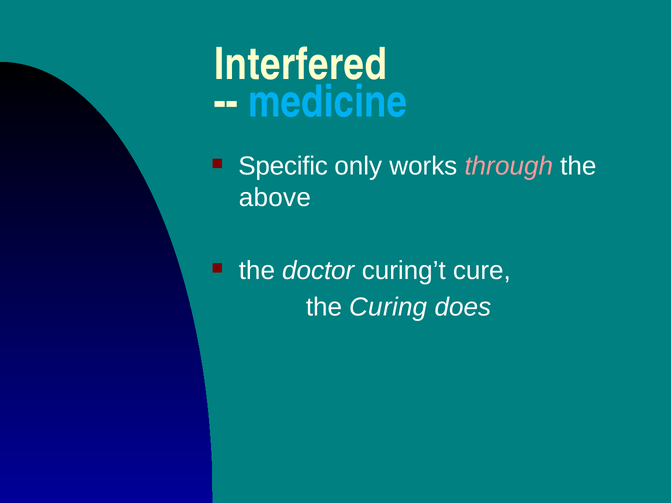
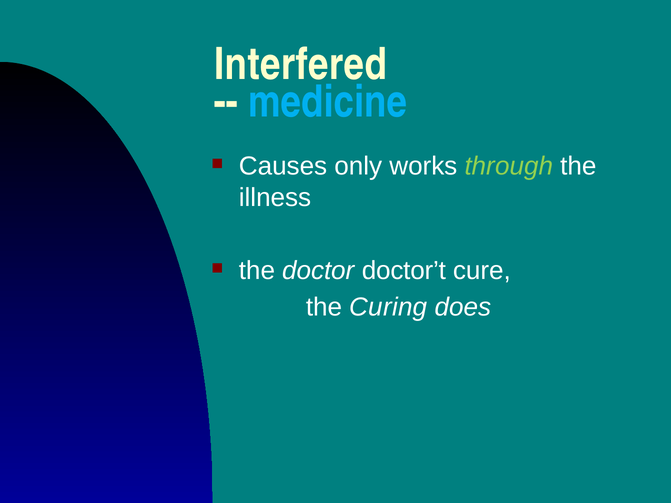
Specific: Specific -> Causes (283, 166)
through colour: pink -> light green (509, 166)
above: above -> illness (275, 198)
curing’t: curing’t -> doctor’t (404, 271)
